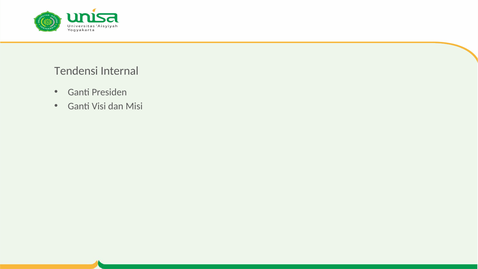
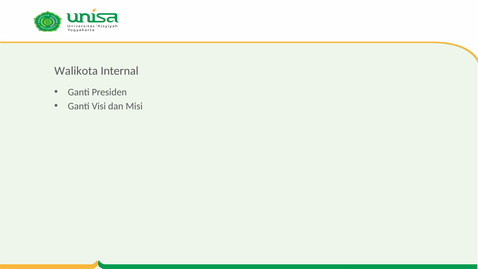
Tendensi: Tendensi -> Walikota (76, 71)
